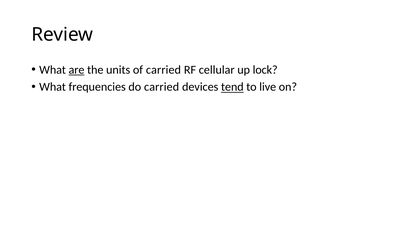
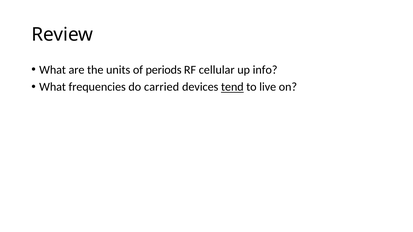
are underline: present -> none (77, 70)
of carried: carried -> periods (164, 70)
lock: lock -> info (265, 70)
